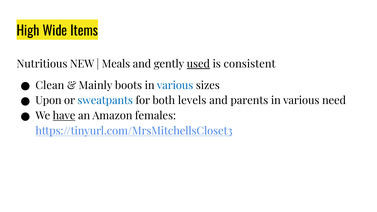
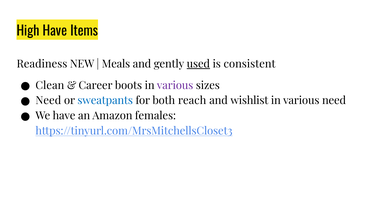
High Wide: Wide -> Have (55, 31)
Nutritious: Nutritious -> Readiness (42, 64)
Mainly: Mainly -> Career (96, 85)
various colour: blue -> purple (175, 85)
Upon: Upon -> Need (48, 101)
levels: levels -> reach (192, 101)
parents: parents -> wishlist (249, 101)
have underline: present -> none (64, 116)
